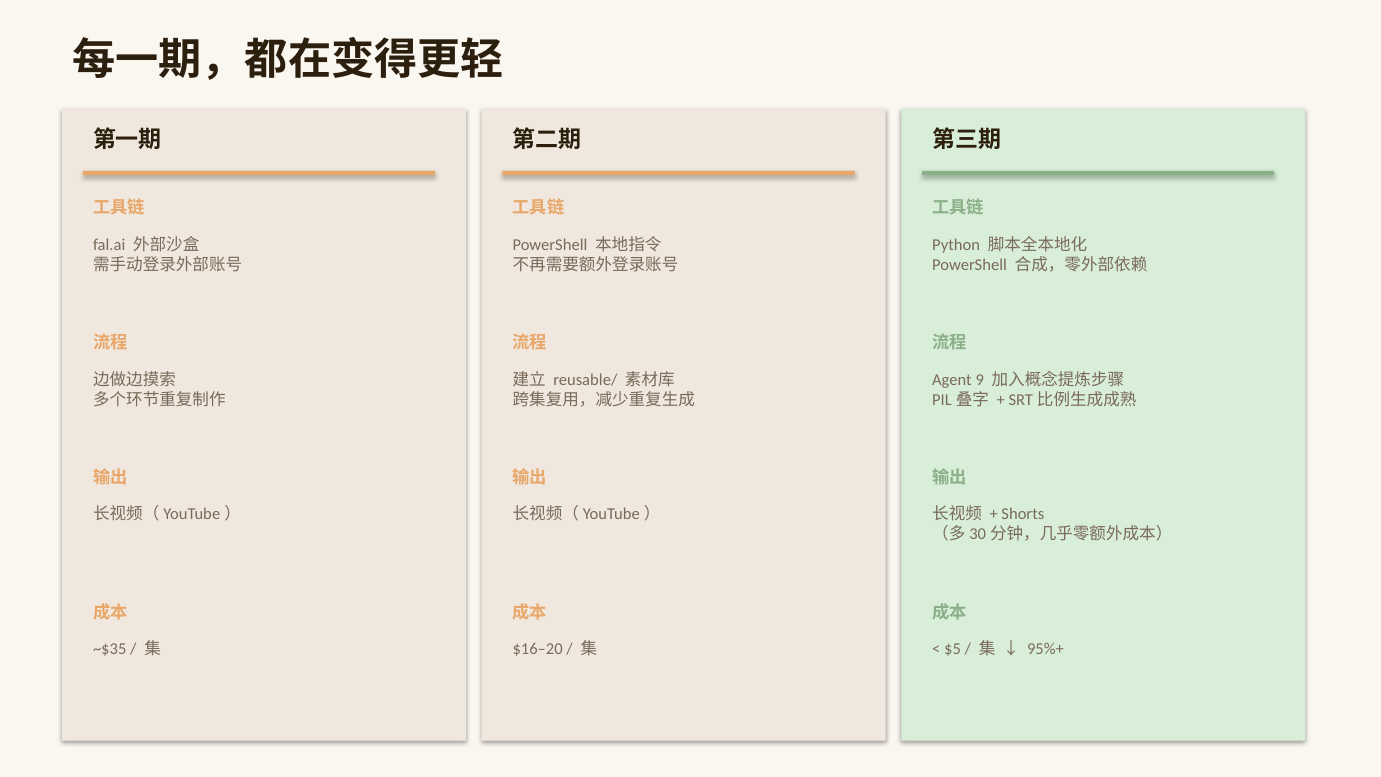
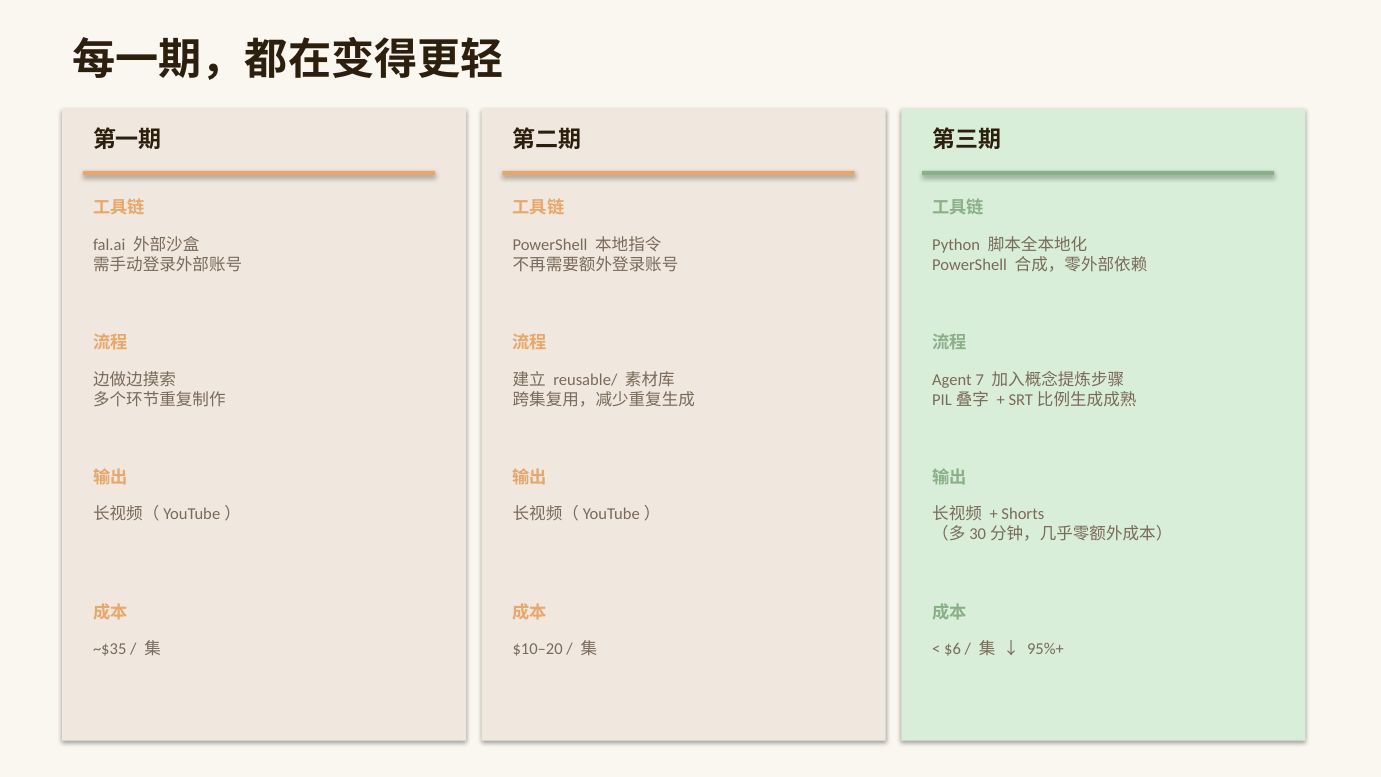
9: 9 -> 7 (980, 380)
$16–20: $16–20 -> $10–20 (538, 649)
$5: $5 -> $6 (953, 649)
